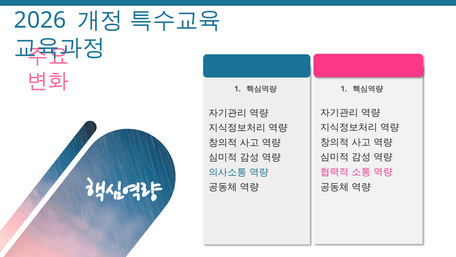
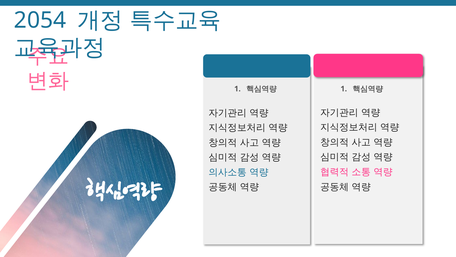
2026: 2026 -> 2054 (40, 20)
